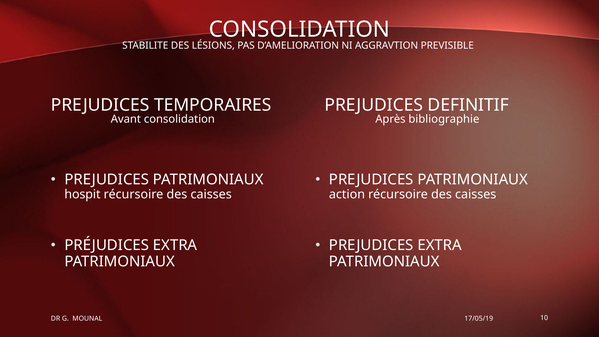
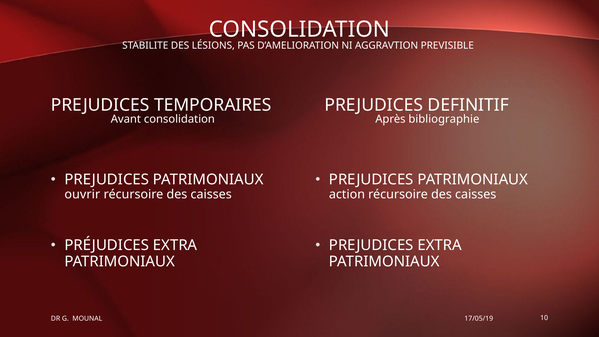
hospit: hospit -> ouvrir (82, 194)
